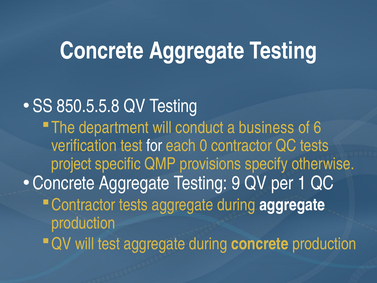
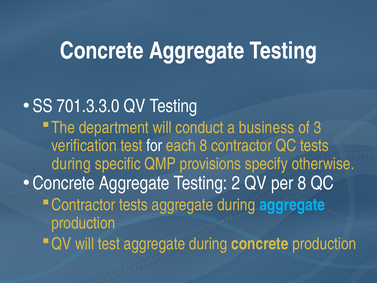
850.5.5.8: 850.5.5.8 -> 701.3.3.0 (88, 106)
6: 6 -> 3 (317, 127)
each 0: 0 -> 8 (203, 146)
project: project -> during (71, 164)
9: 9 -> 2 (236, 183)
per 1: 1 -> 8 (302, 183)
aggregate colour: white -> light blue (292, 205)
